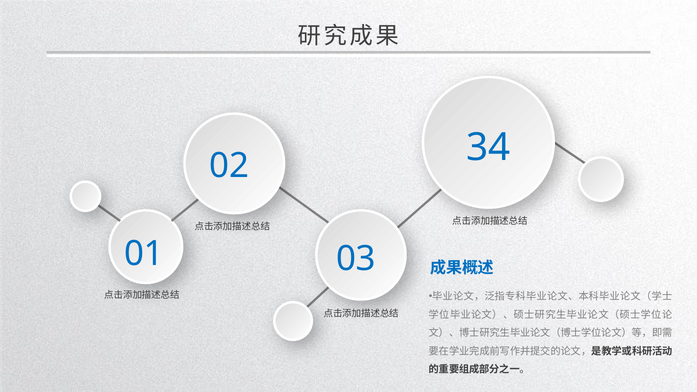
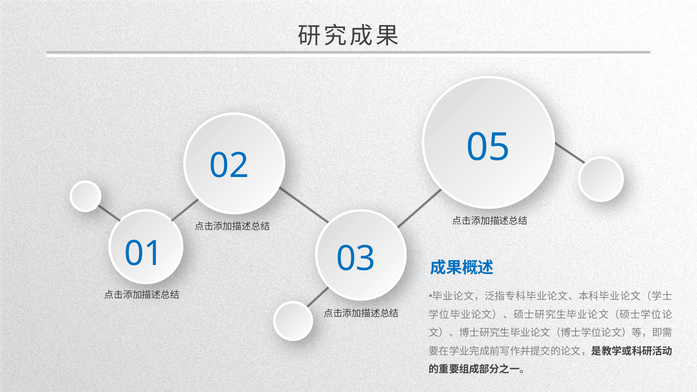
34: 34 -> 05 (488, 148)
